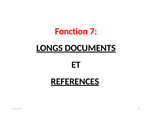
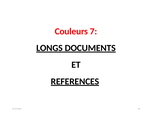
Fonction: Fonction -> Couleurs (71, 31)
